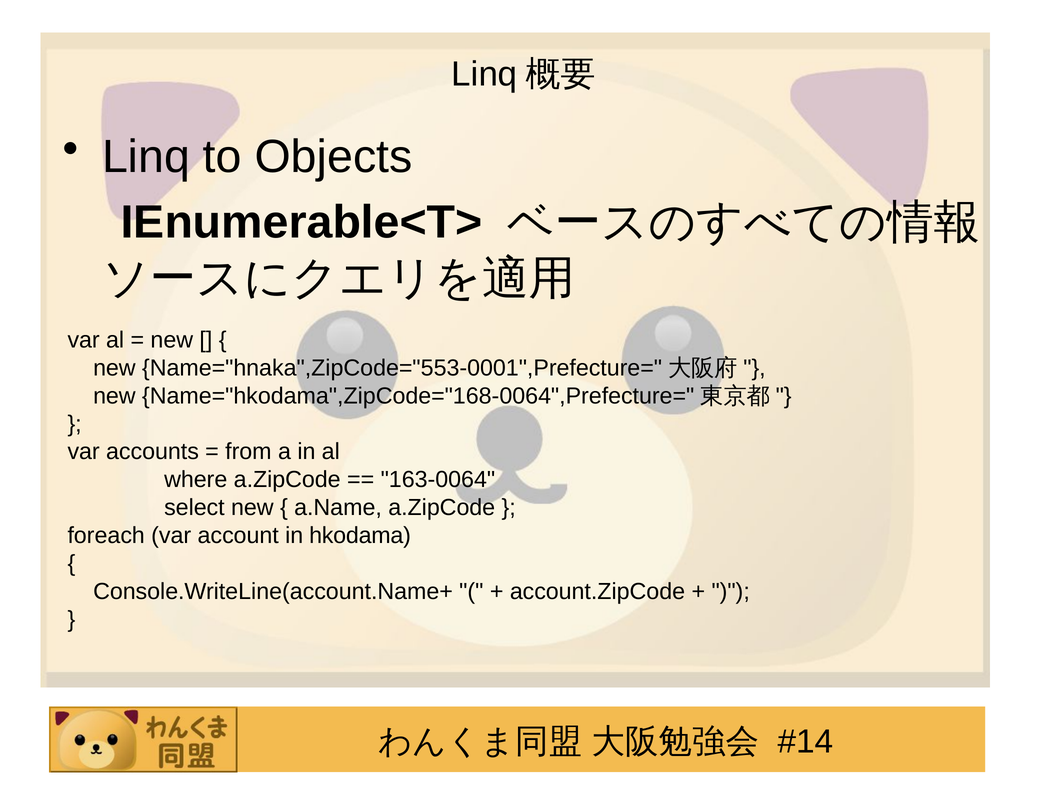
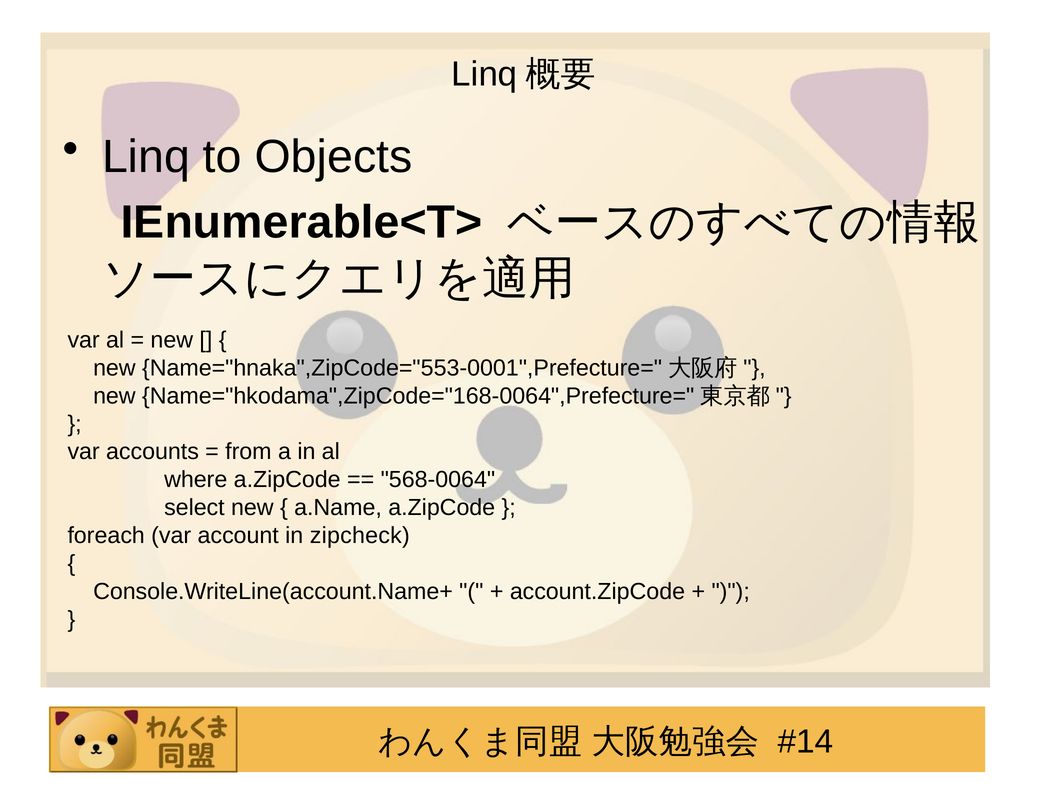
163-0064: 163-0064 -> 568-0064 (438, 479)
hkodama: hkodama -> zipcheck (360, 535)
